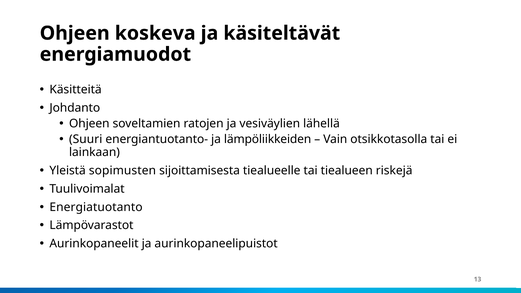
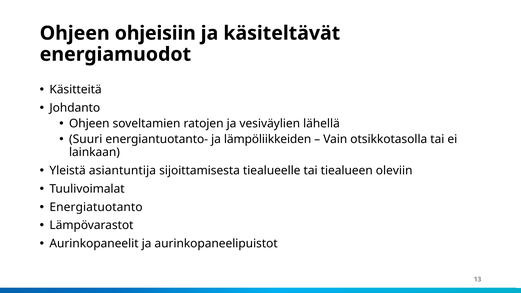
koskeva: koskeva -> ohjeisiin (155, 33)
sopimusten: sopimusten -> asiantuntija (122, 170)
riskejä: riskejä -> oleviin (394, 170)
